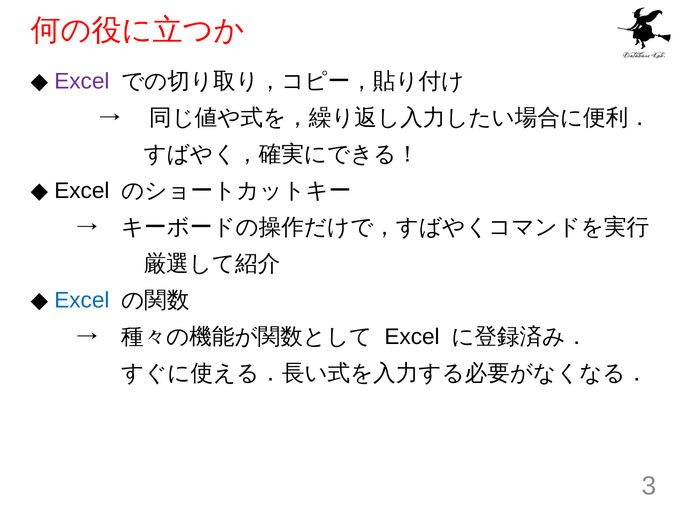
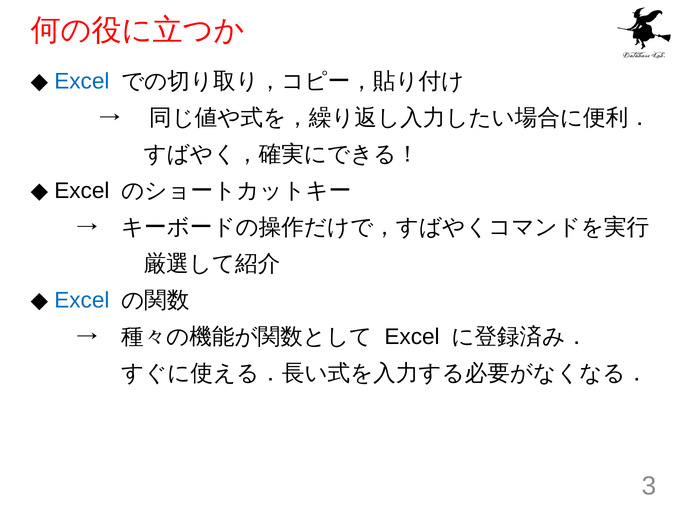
Excel colour: purple -> blue (82, 81)
